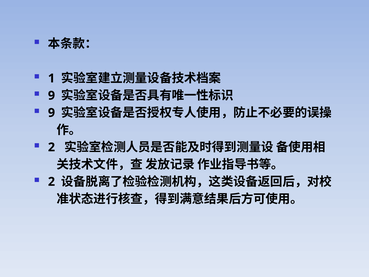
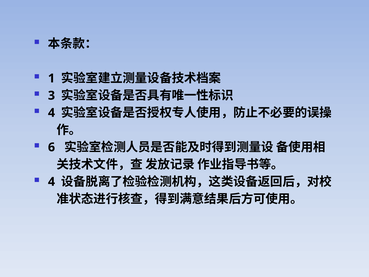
9: 9 -> 3 (51, 95)
9: 9 -> 4 (51, 113)
2: 2 -> 6 (51, 147)
2: 2 -> 4 (51, 182)
